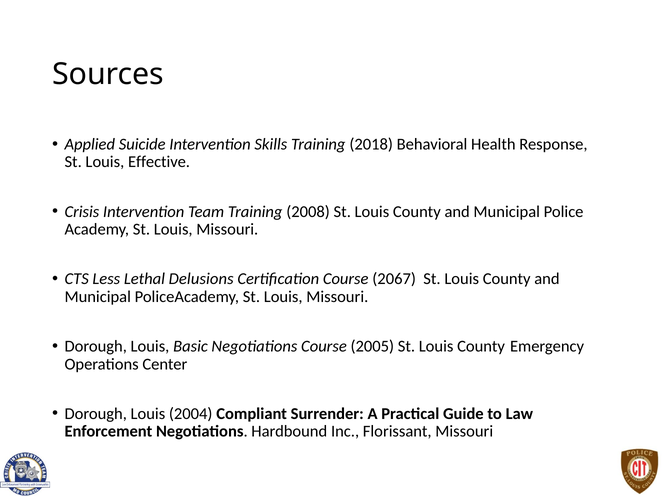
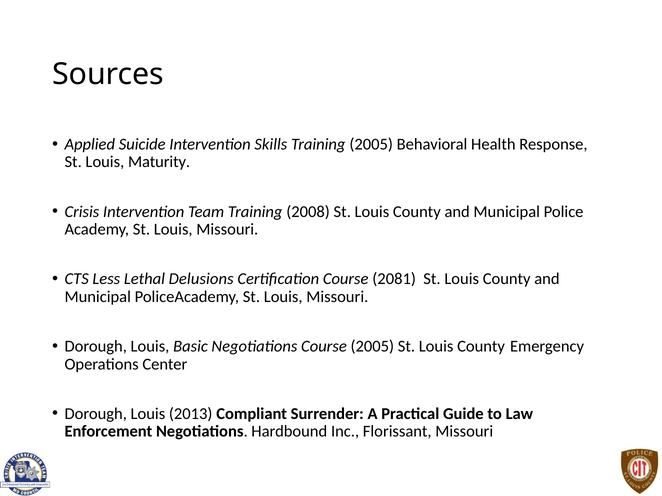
Training 2018: 2018 -> 2005 (371, 144)
Effective: Effective -> Maturity (159, 162)
2067: 2067 -> 2081 (394, 279)
2004: 2004 -> 2013 (191, 414)
